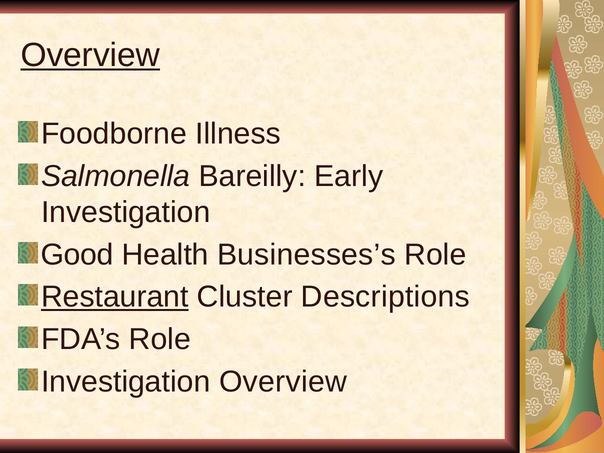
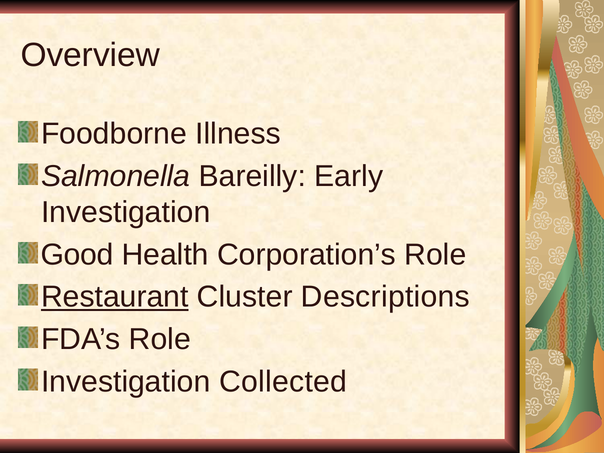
Overview underline: present -> none (90, 55)
Businesses’s: Businesses’s -> Corporation’s (307, 255)
Investigation Overview: Overview -> Collected (283, 382)
